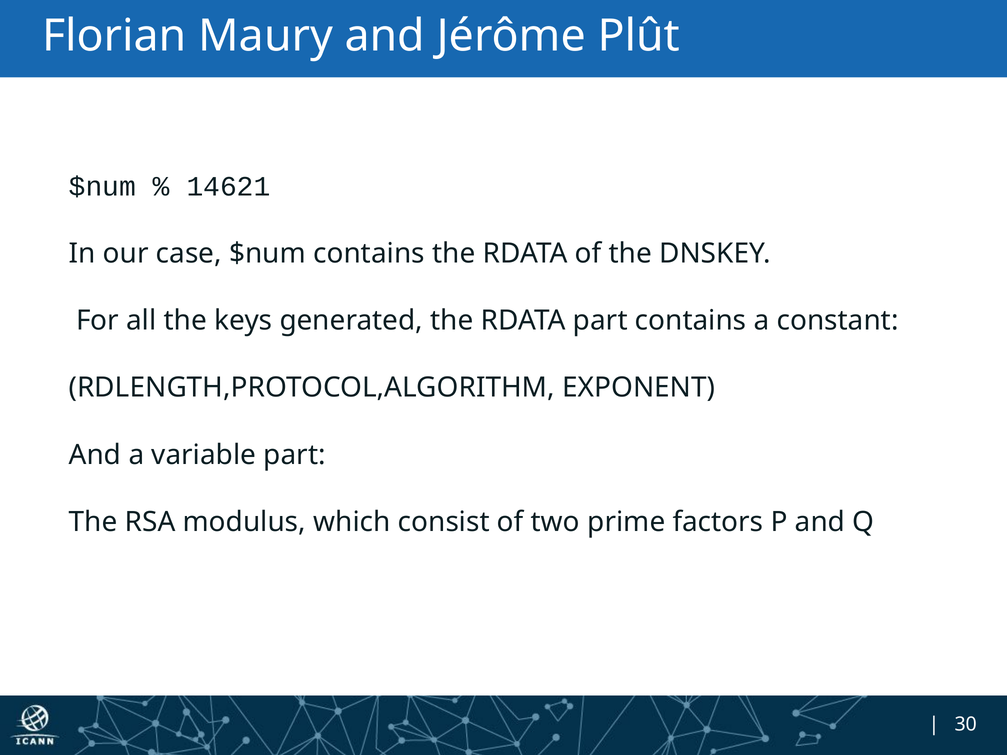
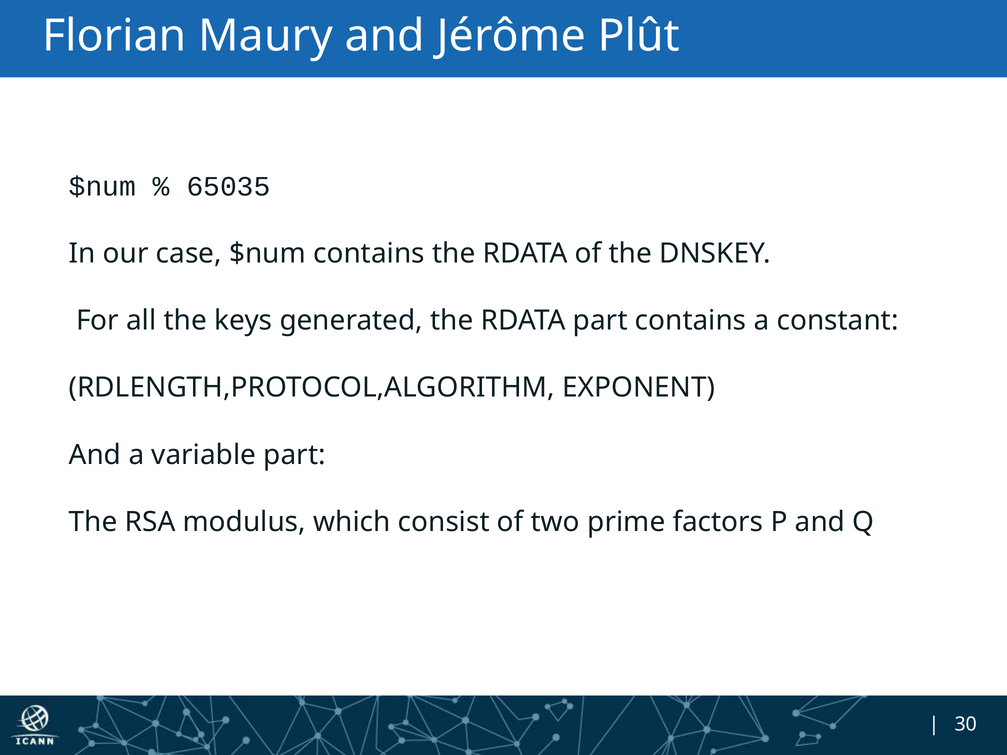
14621: 14621 -> 65035 (229, 186)
